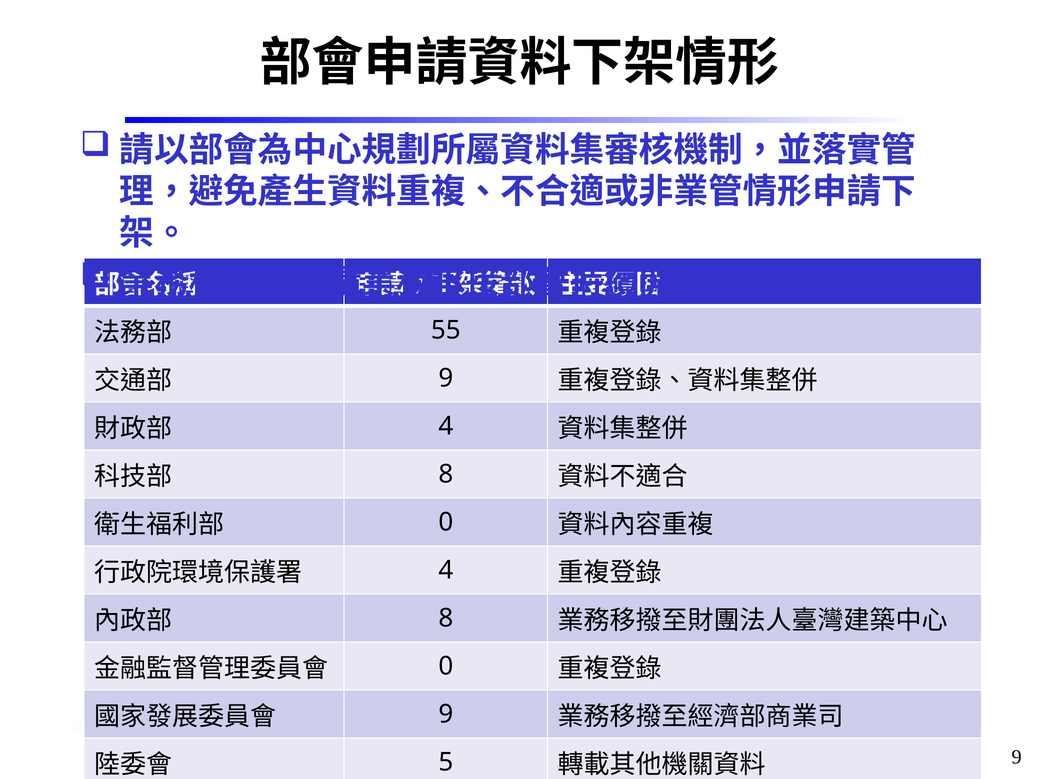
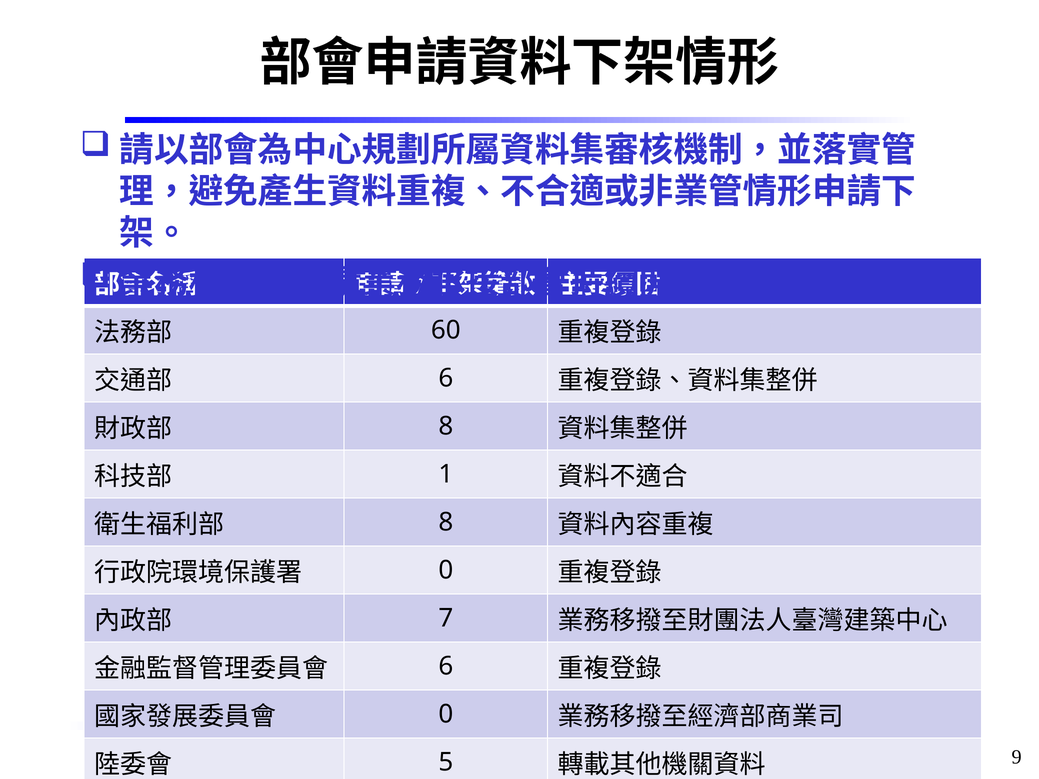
55: 55 -> 60 (446, 330)
9: 9 -> 6 (446, 378)
4: 4 -> 8 (446, 426)
8: 8 -> 1 (446, 474)
0: 0 -> 8 (446, 522)
4: 4 -> 0 (446, 570)
8: 8 -> 7 (446, 619)
0: 0 -> 6 (446, 667)
9: 9 -> 0 (446, 715)
